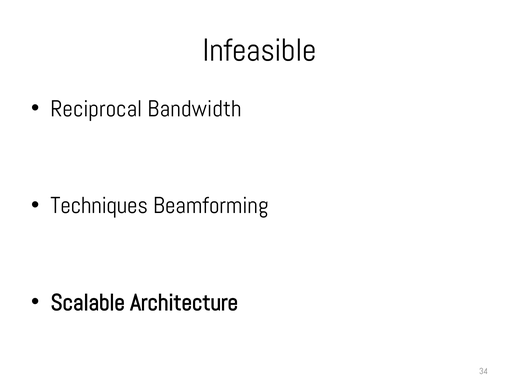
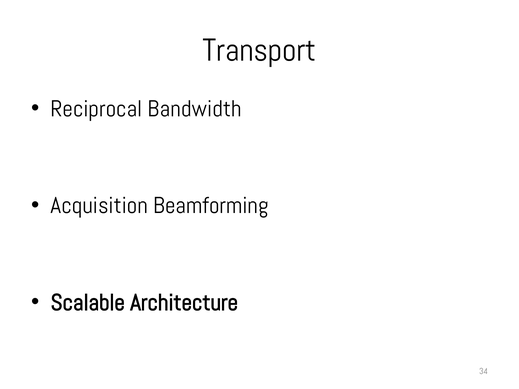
Infeasible: Infeasible -> Transport (259, 50)
Techniques: Techniques -> Acquisition (99, 206)
